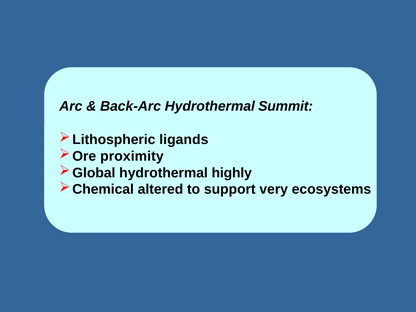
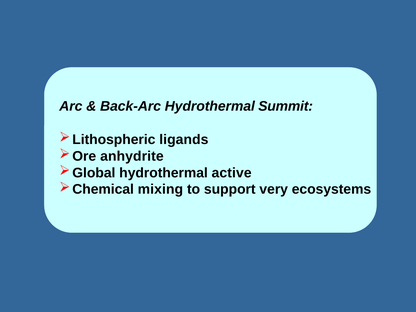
proximity: proximity -> anhydrite (132, 156)
highly: highly -> active (232, 173)
altered: altered -> mixing (160, 189)
